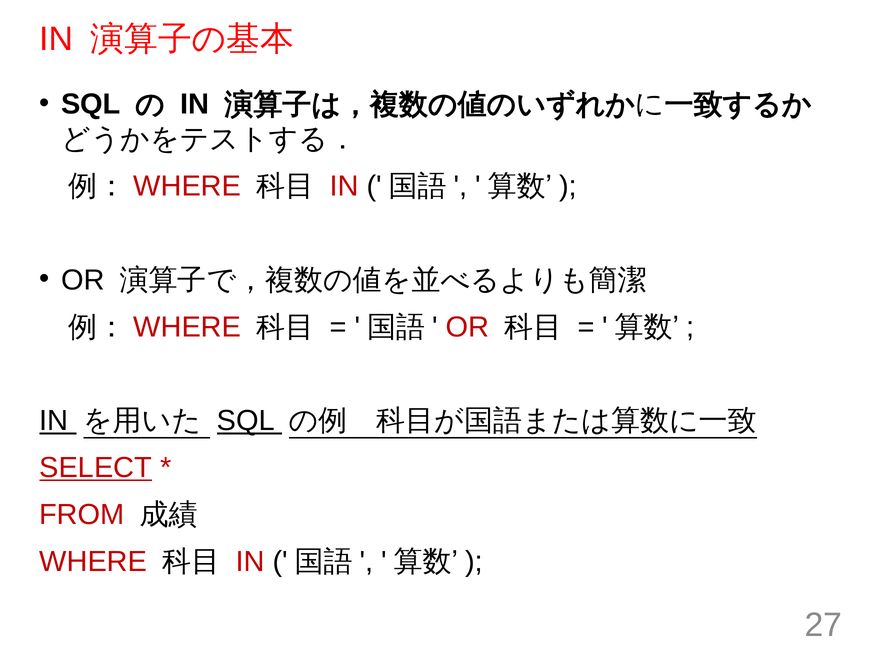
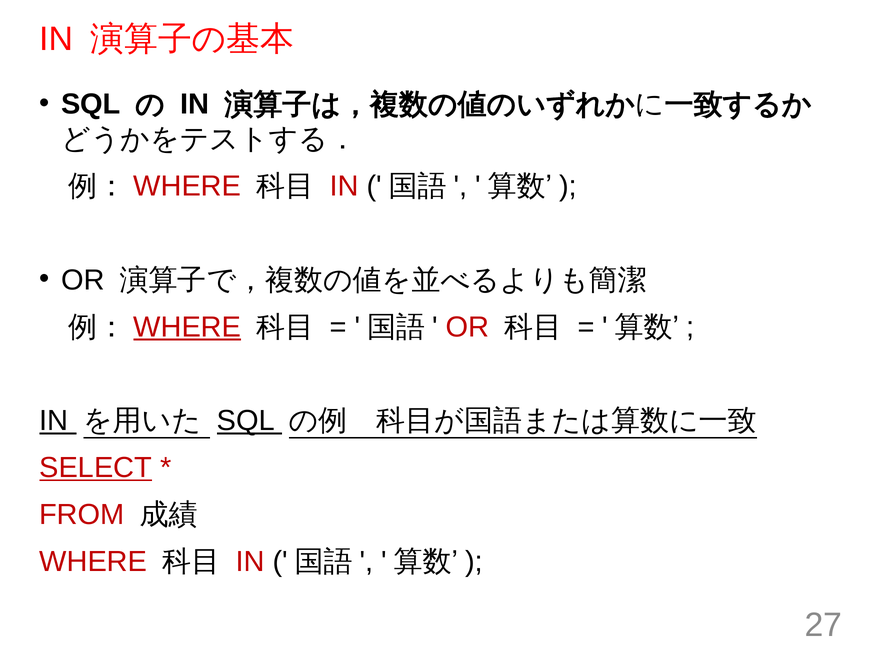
WHERE underline: none -> present (187, 327)
